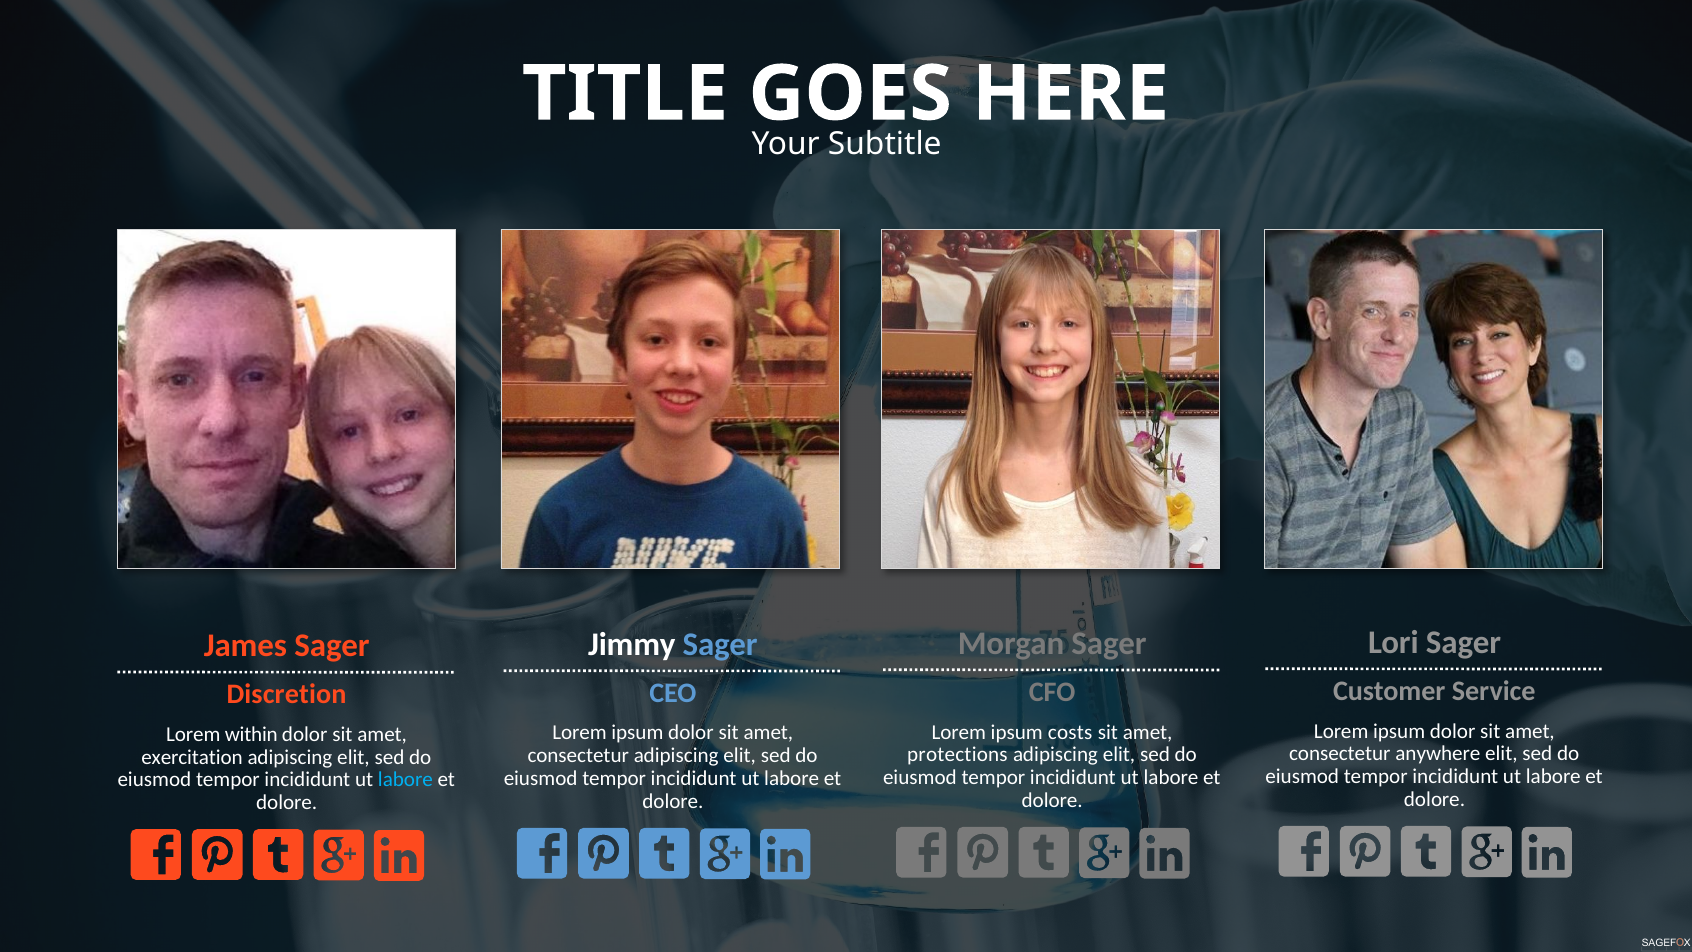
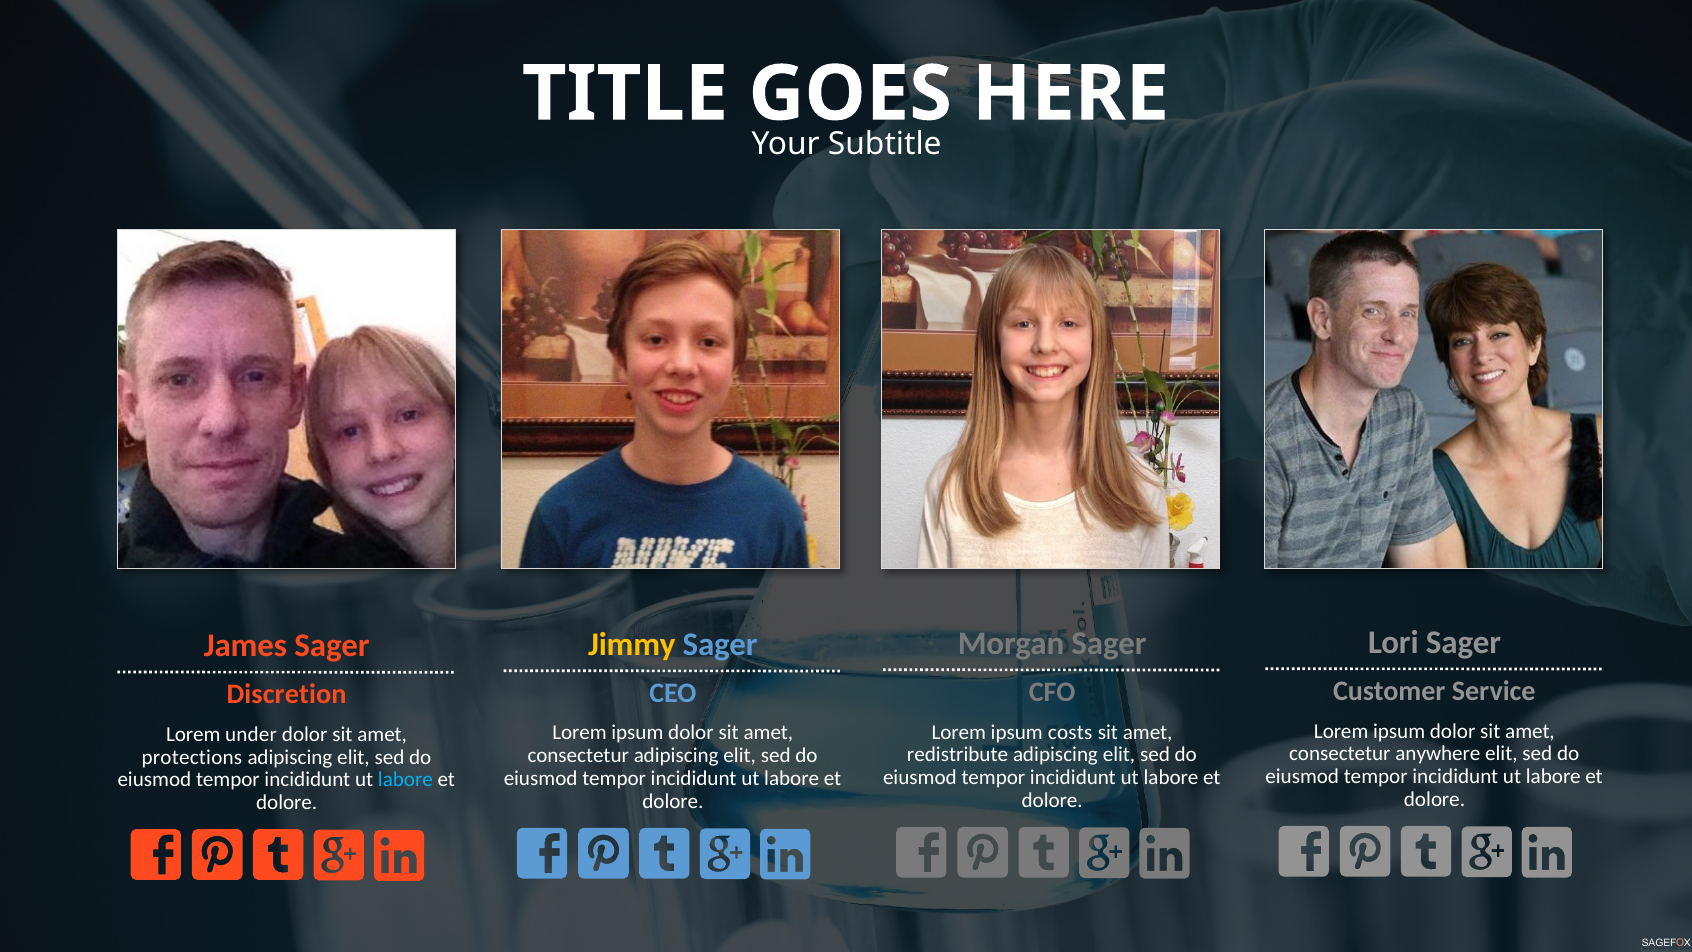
Jimmy colour: white -> yellow (632, 644)
within: within -> under (251, 734)
protections: protections -> redistribute (958, 755)
exercitation: exercitation -> protections (192, 757)
